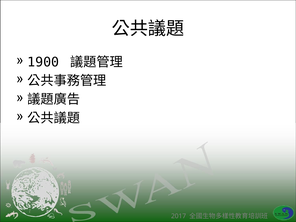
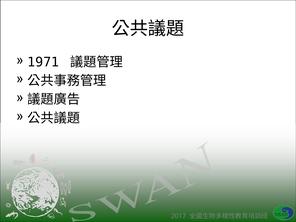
1900: 1900 -> 1971 (43, 62)
